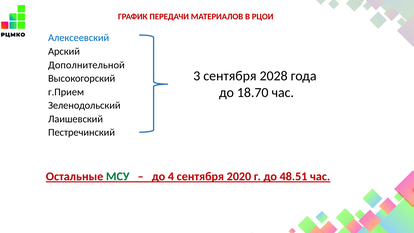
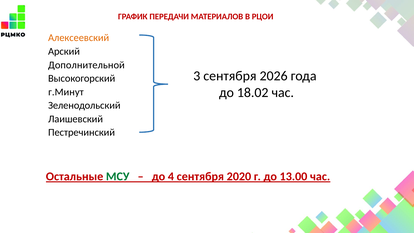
Алексеевский colour: blue -> orange (79, 38)
2028: 2028 -> 2026 (274, 76)
18.70: 18.70 -> 18.02 (253, 93)
г.Прием: г.Прием -> г.Минут (66, 92)
48.51: 48.51 -> 13.00 (293, 176)
